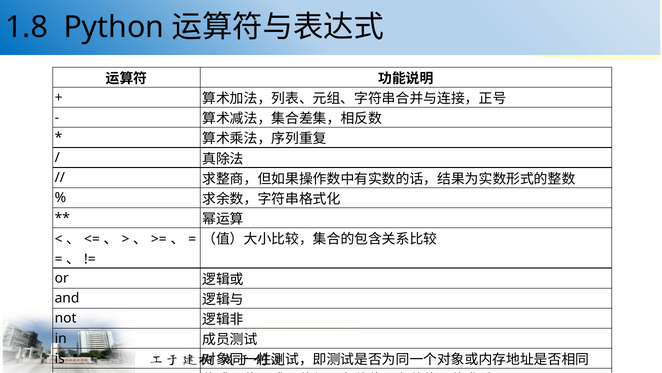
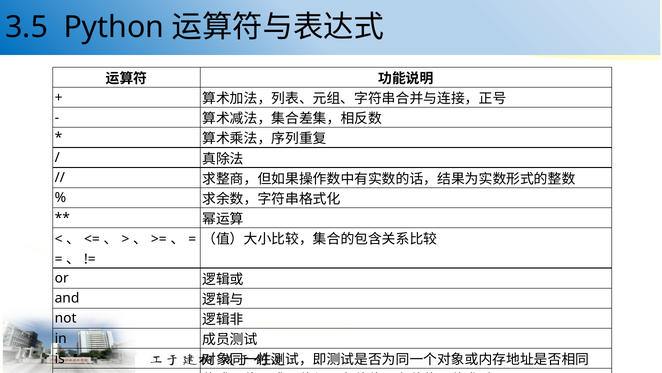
1.8: 1.8 -> 3.5 (26, 27)
